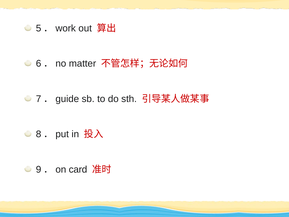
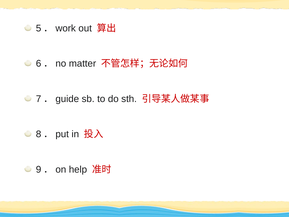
card: card -> help (78, 169)
